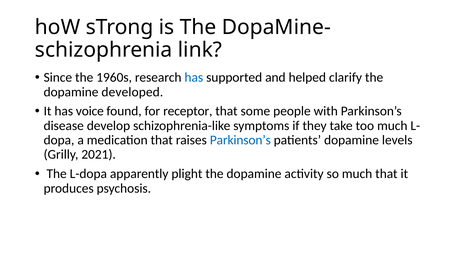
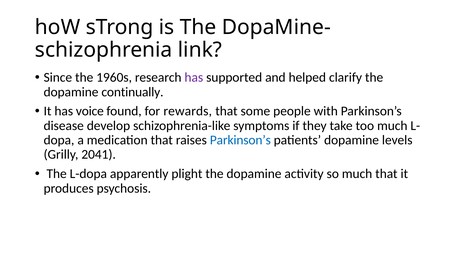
has colour: blue -> purple (194, 78)
developed: developed -> continually (132, 92)
receptor: receptor -> rewards (188, 111)
2021: 2021 -> 2041 (99, 155)
